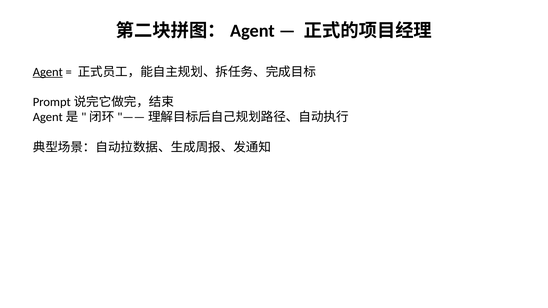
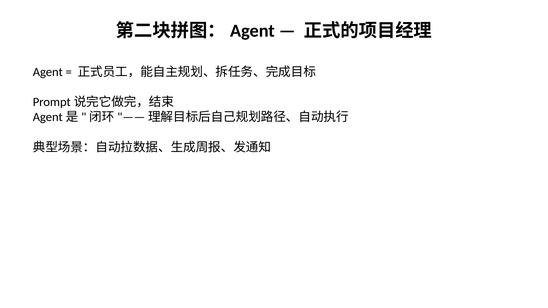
Agent underline: present -> none (48, 72)
